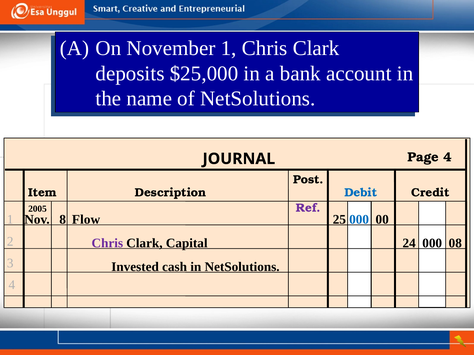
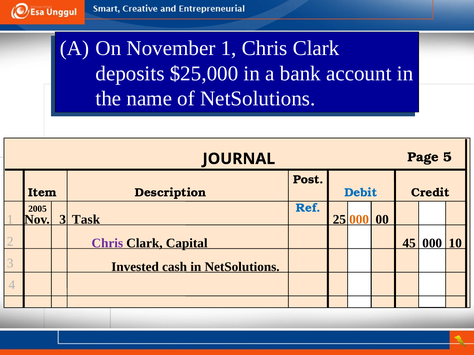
Page 4: 4 -> 5 (448, 157)
Ref colour: purple -> blue (308, 208)
Nov 8: 8 -> 3 (63, 220)
Flow: Flow -> Task (86, 220)
000 colour: blue -> orange (359, 220)
24: 24 -> 45 (409, 243)
08: 08 -> 10 (455, 243)
